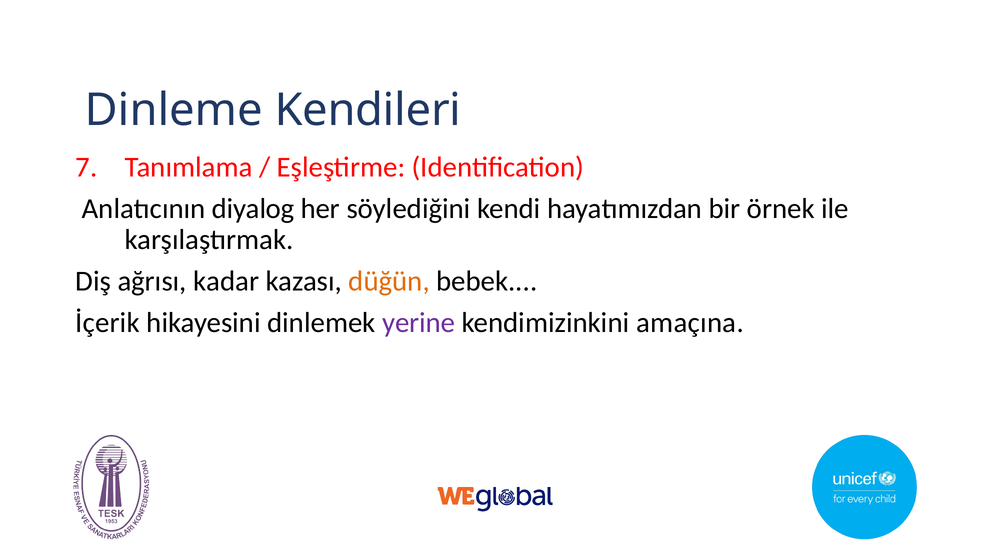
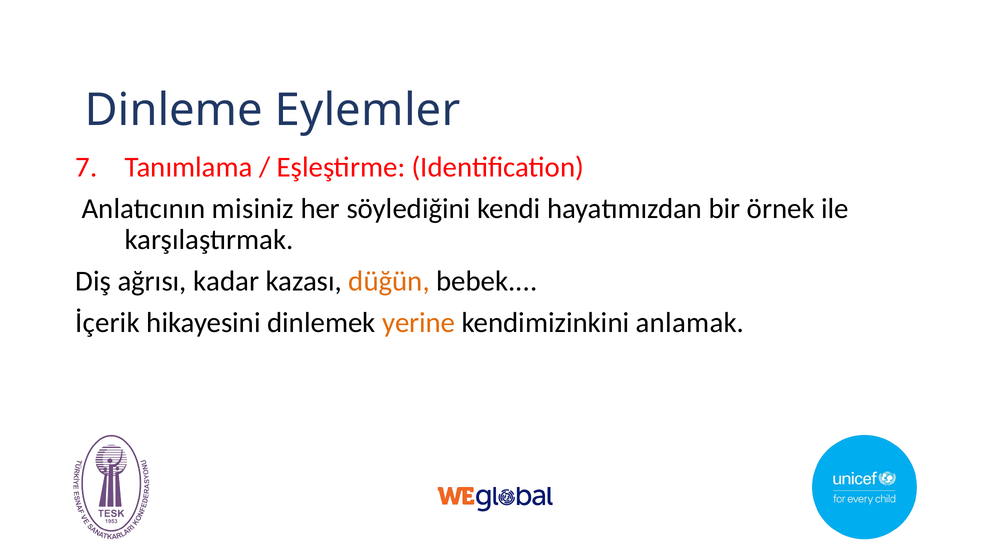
Kendileri: Kendileri -> Eylemler (368, 110)
diyalog: diyalog -> misiniz (253, 209)
yerine colour: purple -> orange (419, 323)
amaçına: amaçına -> anlamak (690, 323)
